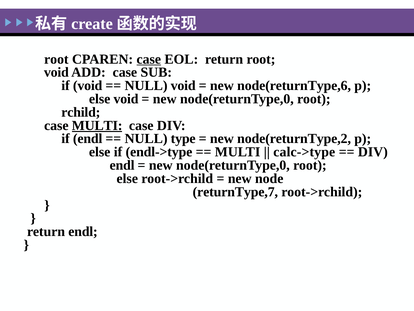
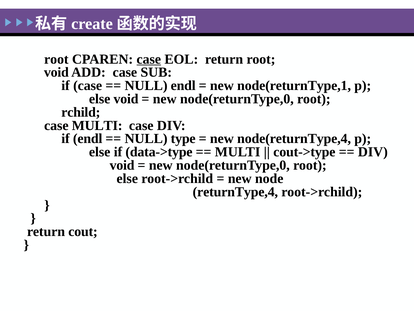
if void: void -> case (88, 86)
NULL void: void -> endl (183, 86)
node(returnType,6: node(returnType,6 -> node(returnType,1 (294, 86)
MULTI underline: present -> none (97, 125)
node(returnType,2: node(returnType,2 -> node(returnType,4 (294, 139)
endl->type: endl->type -> data->type (159, 152)
calc->type: calc->type -> cout->type (304, 152)
endl: endl -> void (122, 165)
returnType,7: returnType,7 -> returnType,4 (235, 192)
return endl: endl -> cout (83, 231)
